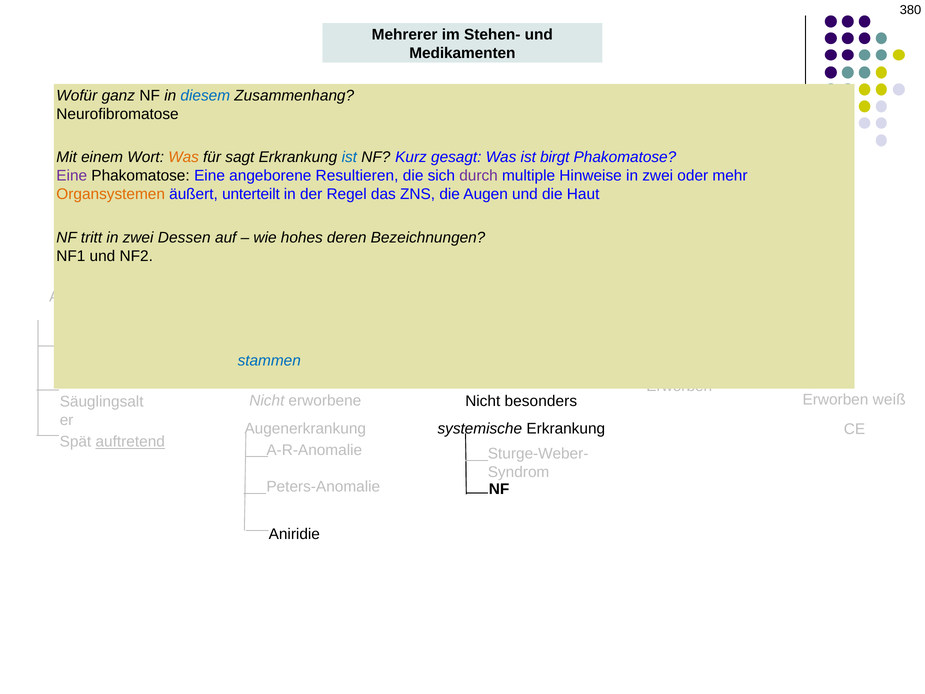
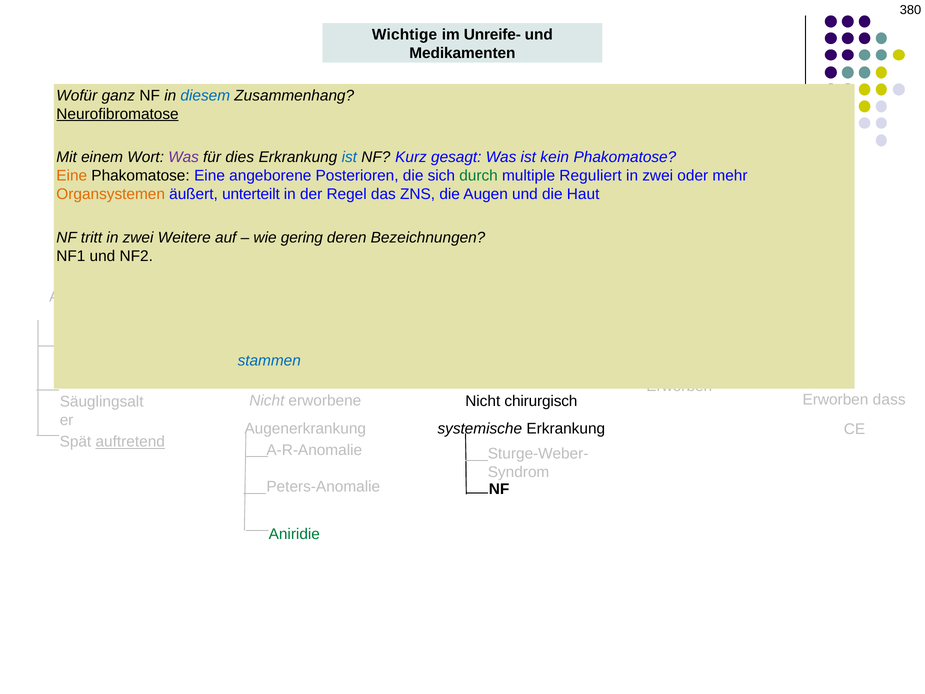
Mehrerer: Mehrerer -> Wichtige (405, 35)
Stehen-: Stehen- -> Unreife- (492, 35)
Neurofibromatose underline: none -> present (118, 114)
Was colour: orange -> purple (184, 157)
sagt: sagt -> dies (240, 157)
birgt: birgt -> kein (555, 157)
Eine colour: purple -> orange (72, 176)
Resultieren: Resultieren -> Posterioren (357, 176)
durch colour: purple -> green (479, 176)
Hinweise: Hinweise -> Reguliert (591, 176)
Dessen: Dessen -> Weitere (184, 237)
hohes: hohes -> gering (302, 237)
weiß: weiß -> dass (889, 400)
besonders: besonders -> chirurgisch (541, 401)
Aniridie colour: black -> green (294, 534)
